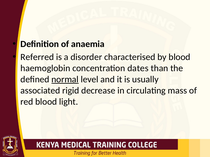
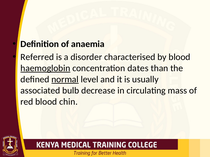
haemoglobin underline: none -> present (45, 68)
rigid: rigid -> bulb (71, 91)
light: light -> chin (69, 102)
